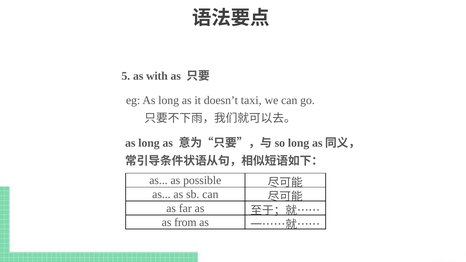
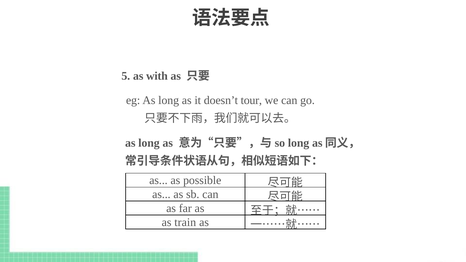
taxi: taxi -> tour (251, 100)
from: from -> train (185, 222)
